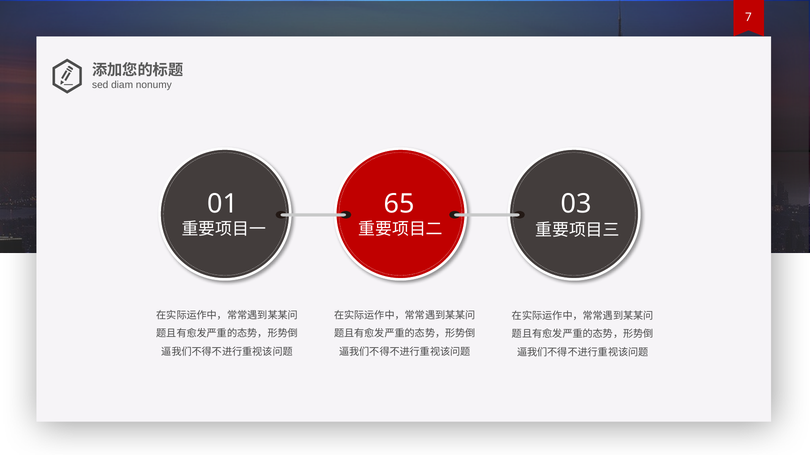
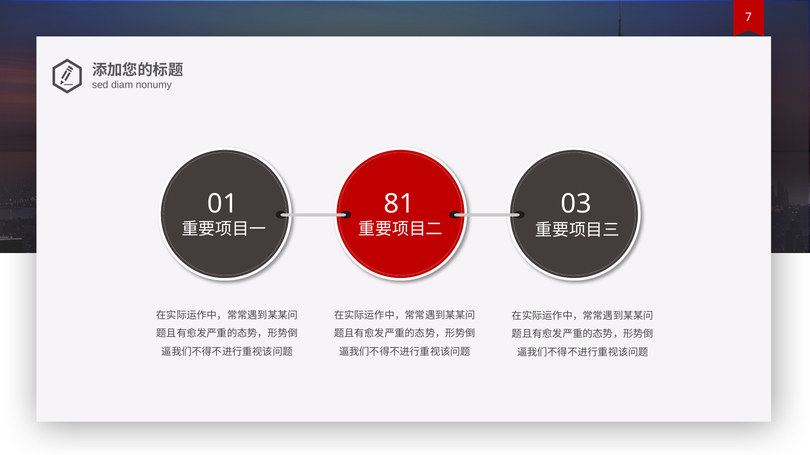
65: 65 -> 81 (399, 204)
